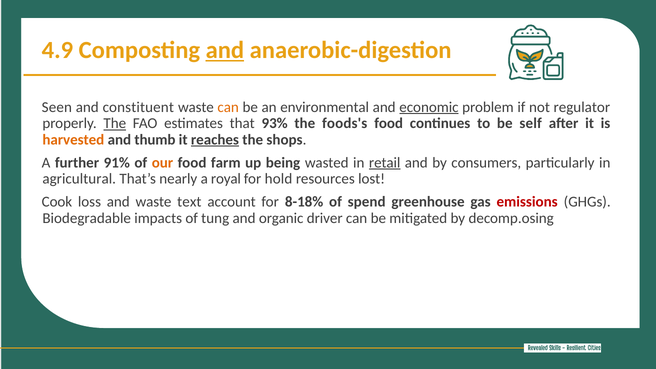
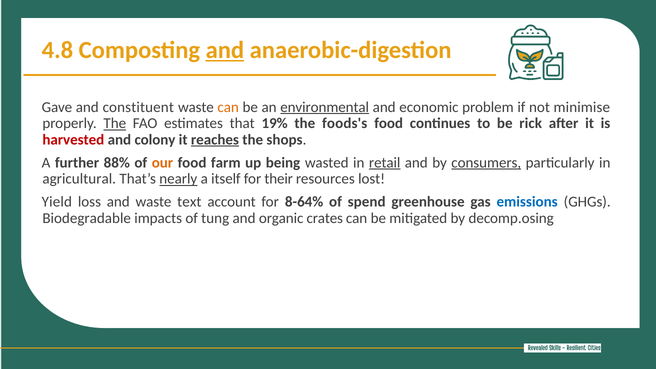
4.9: 4.9 -> 4.8 (57, 50)
Seen: Seen -> Gave (57, 107)
environmental underline: none -> present (325, 107)
economic underline: present -> none (429, 107)
regulator: regulator -> minimise (582, 107)
93%: 93% -> 19% (275, 123)
self: self -> rick (531, 123)
harvested colour: orange -> red (73, 140)
thumb: thumb -> colony (155, 140)
91%: 91% -> 88% (117, 163)
consumers underline: none -> present (486, 163)
nearly underline: none -> present (178, 179)
royal: royal -> itself (226, 179)
hold: hold -> their (279, 179)
Cook: Cook -> Yield (57, 202)
8-18%: 8-18% -> 8-64% (304, 202)
emissions colour: red -> blue (527, 202)
driver: driver -> crates (325, 218)
